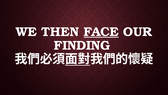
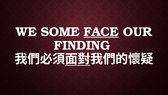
THEN: THEN -> SOME (60, 32)
